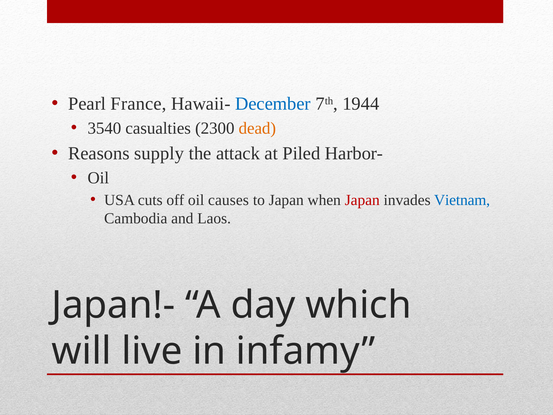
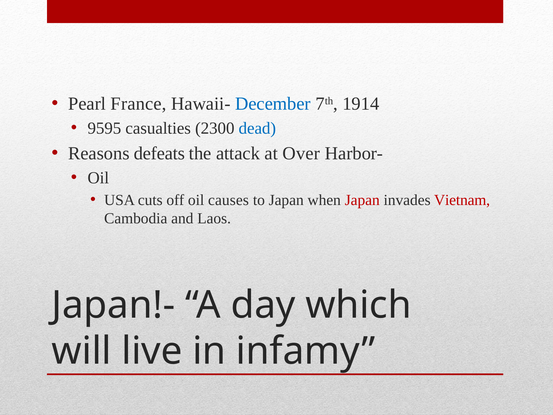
1944: 1944 -> 1914 (361, 104)
3540: 3540 -> 9595 (104, 128)
dead colour: orange -> blue (257, 128)
supply: supply -> defeats (159, 153)
Piled: Piled -> Over (301, 153)
Vietnam colour: blue -> red (462, 200)
